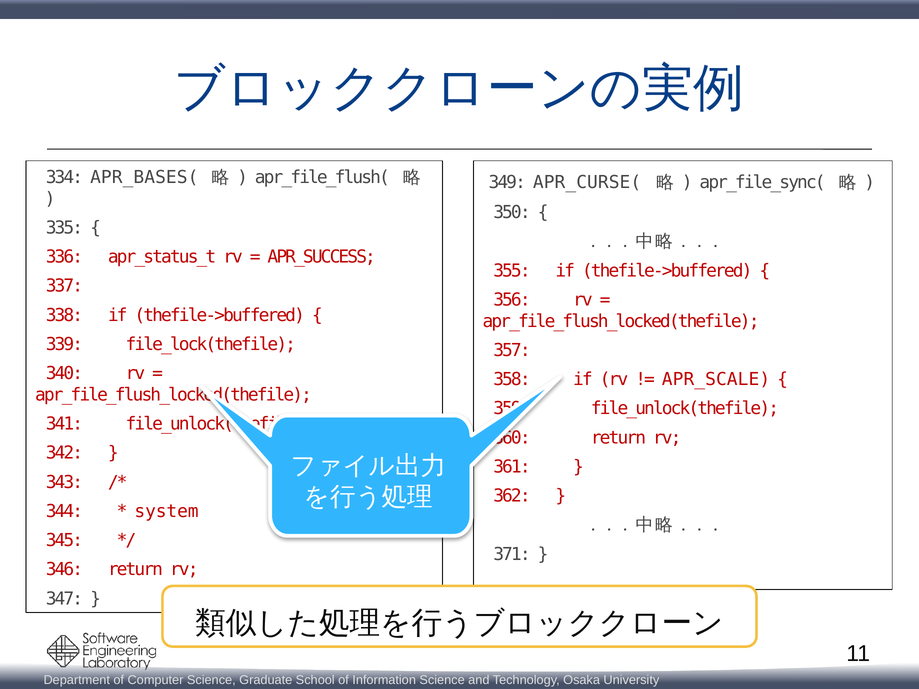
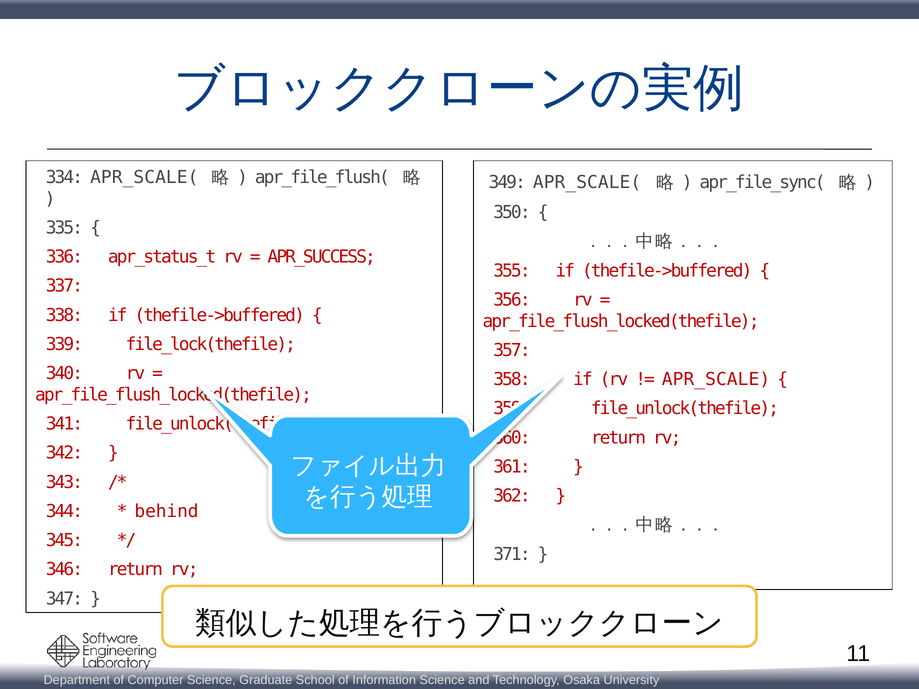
334 APR_BASES(: APR_BASES( -> APR_SCALE( (144, 177)
349 APR_CURSE(: APR_CURSE( -> APR_SCALE( (587, 182)
system: system -> behind (167, 511)
